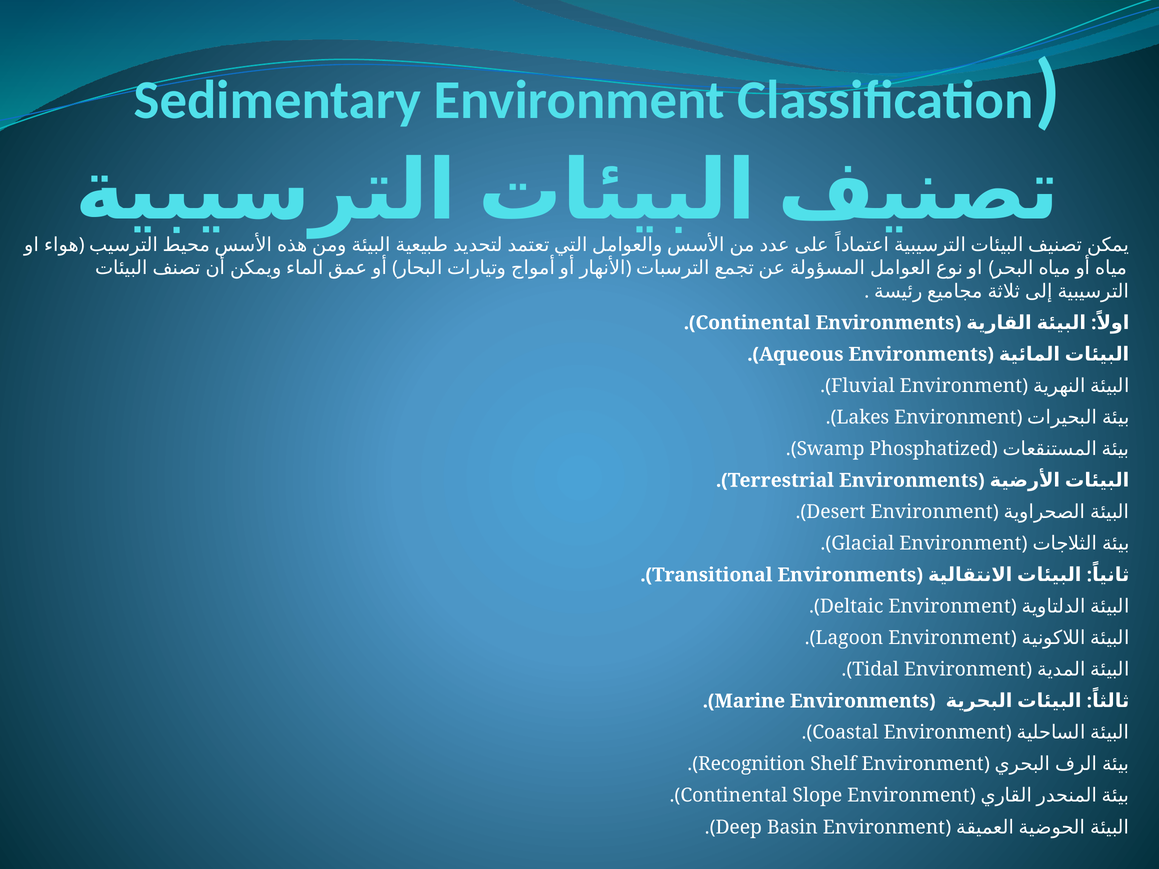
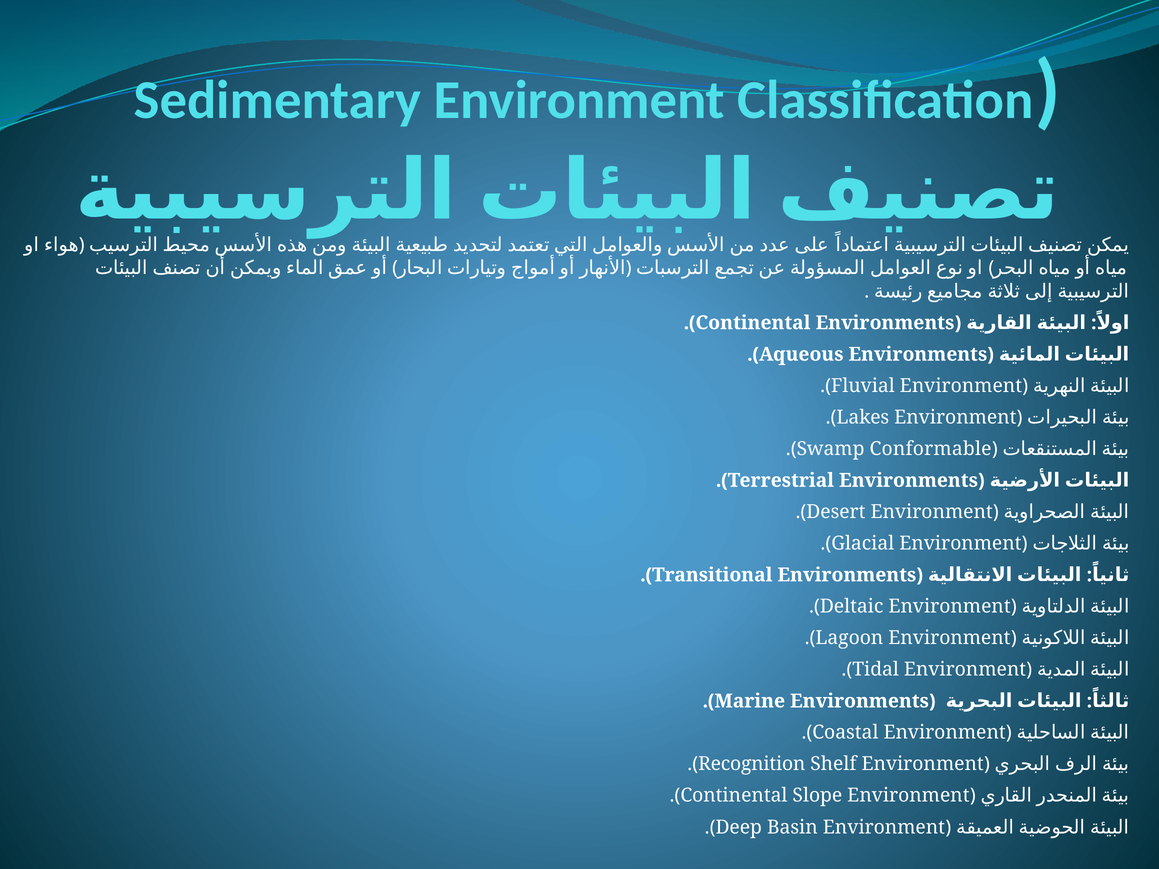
Phosphatized: Phosphatized -> Conformable (931, 449)
